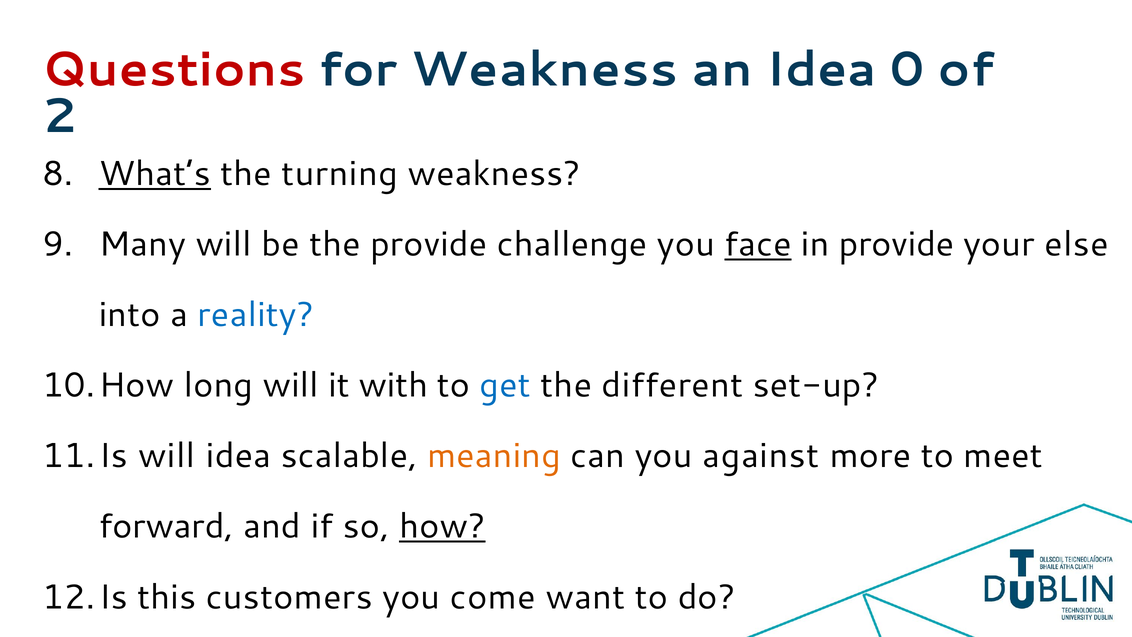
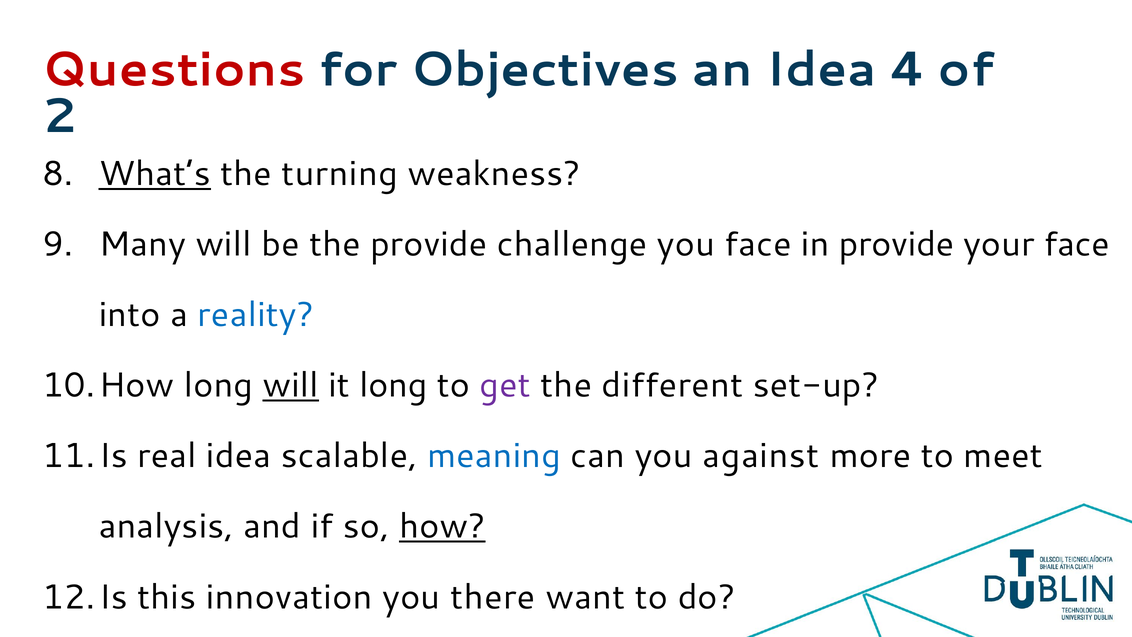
for Weakness: Weakness -> Objectives (545, 70)
0: 0 -> 4 (908, 70)
face underline: present -> none (758, 244)
your else: else -> face (1077, 244)
will underline: none -> present (291, 385)
it with: with -> long (393, 385)
get colour: blue -> purple (505, 385)
will: will -> real (167, 456)
meaning colour: orange -> blue (494, 456)
forward: forward -> analysis (166, 526)
customers: customers -> innovation (289, 597)
come: come -> there (493, 597)
